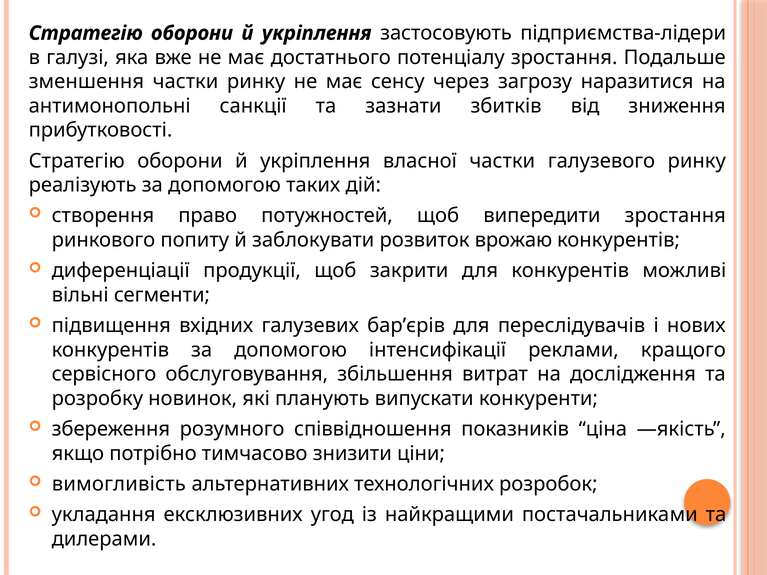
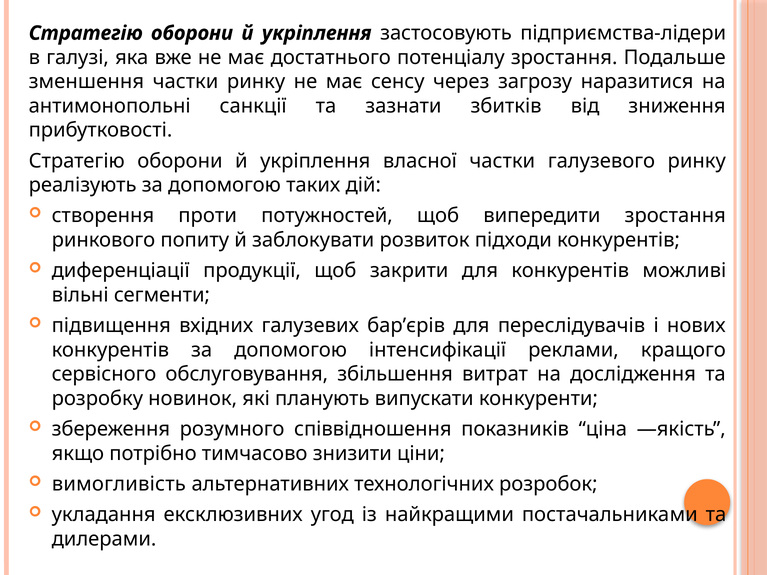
право: право -> проти (208, 216)
врожаю: врожаю -> підходи (513, 240)
